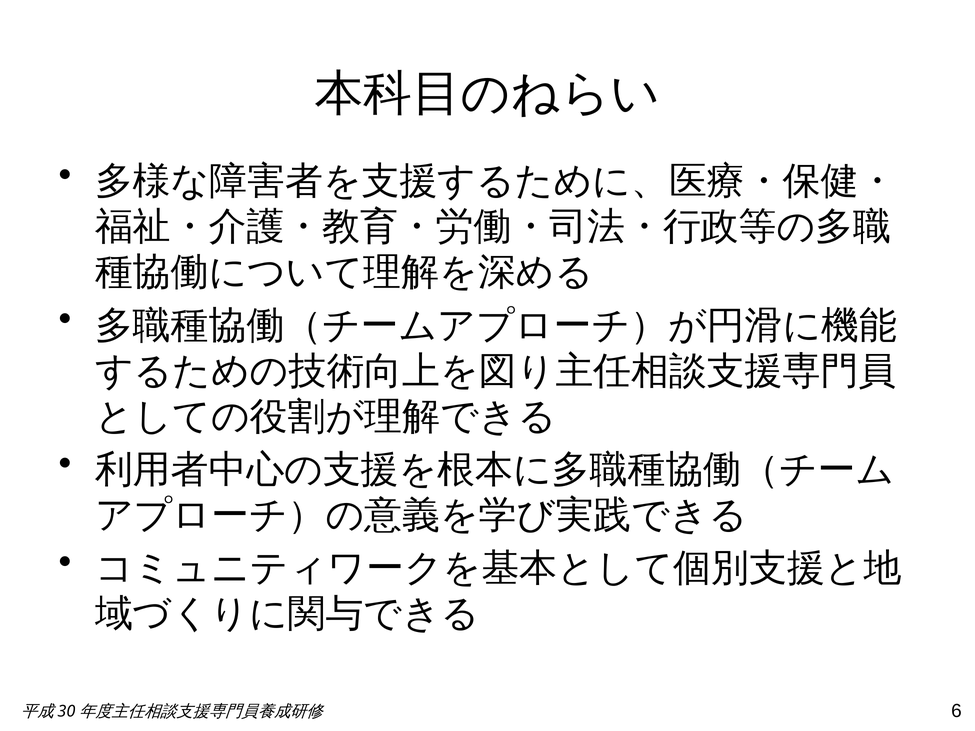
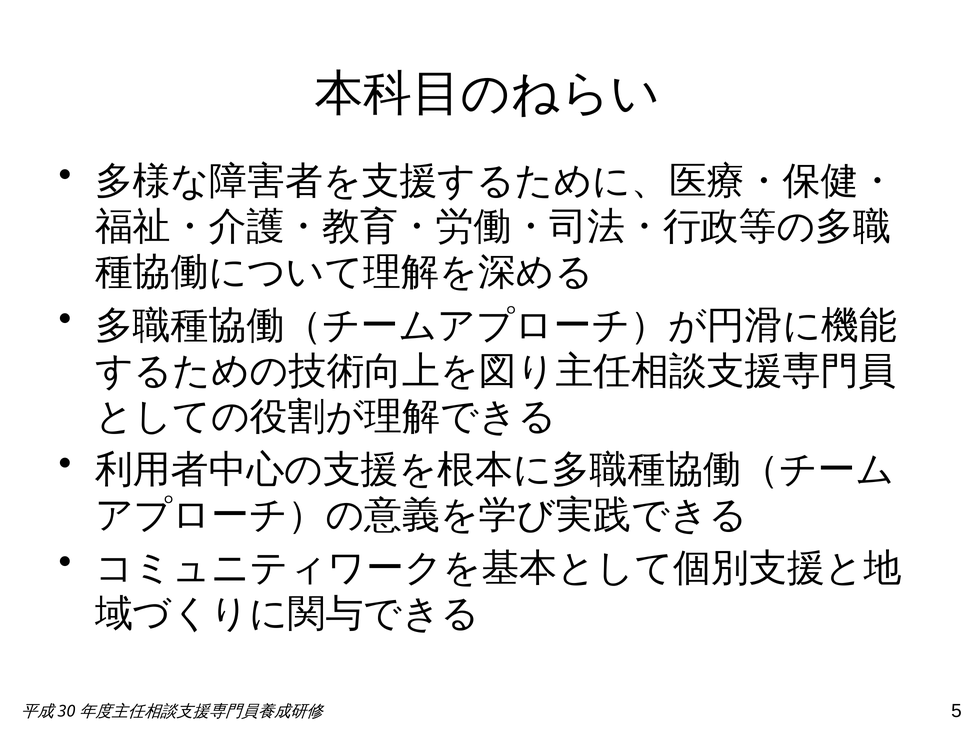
6: 6 -> 5 (956, 711)
